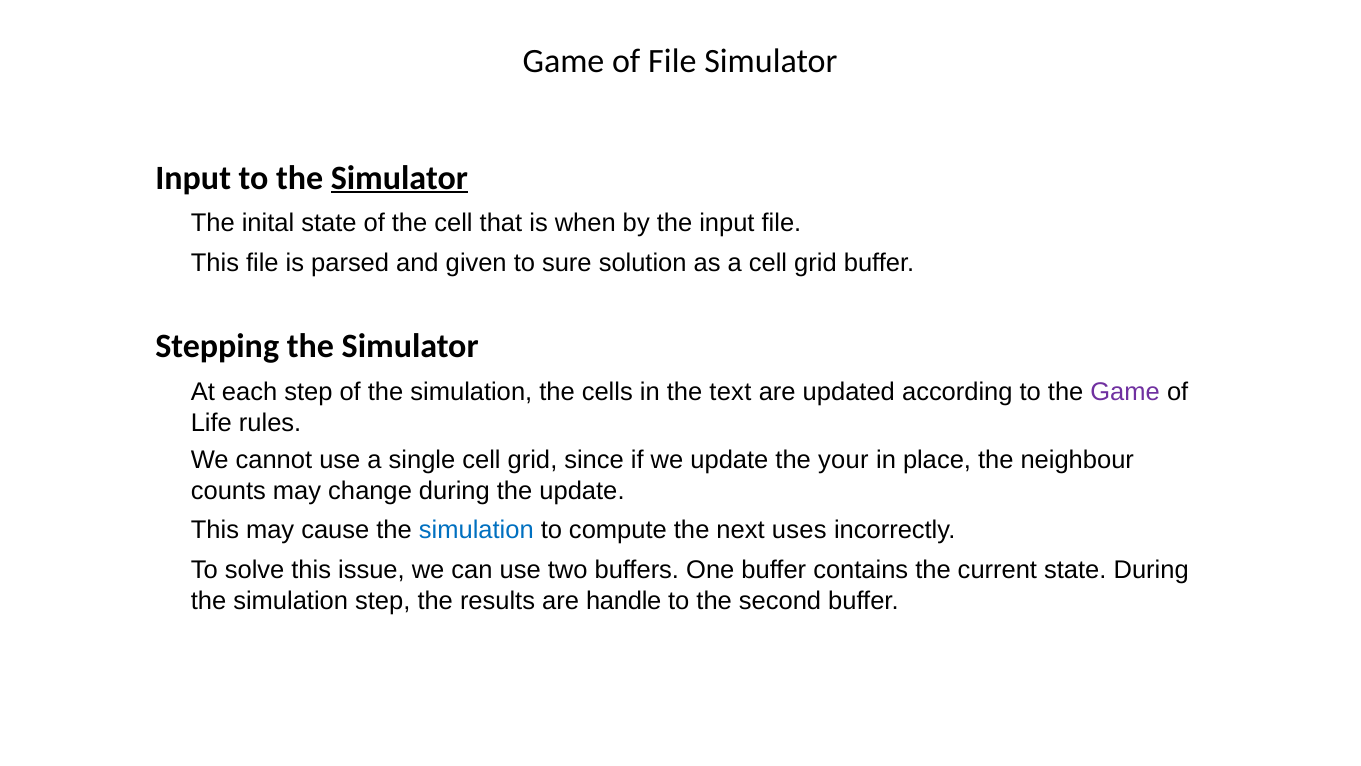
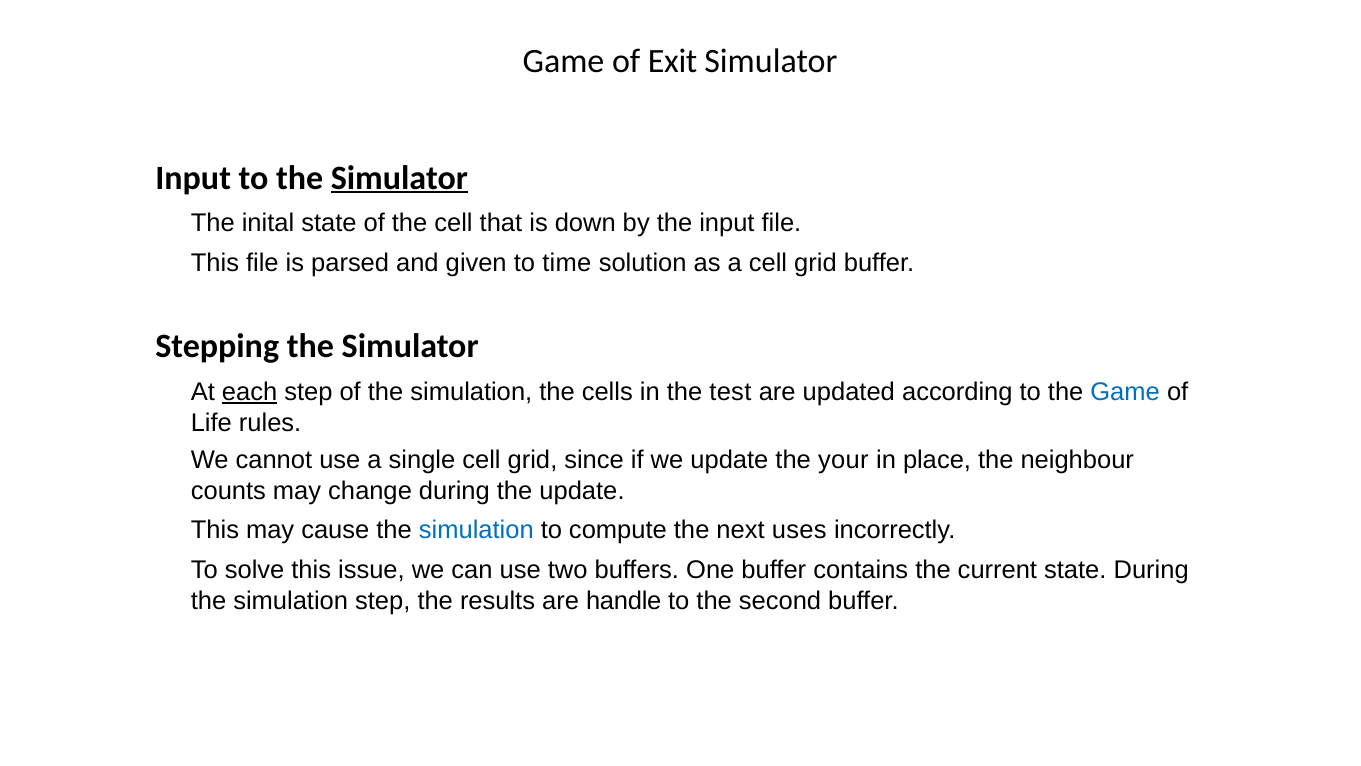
of File: File -> Exit (673, 61)
when: when -> down (585, 223)
sure: sure -> time (567, 263)
each underline: none -> present (250, 392)
text: text -> test (730, 392)
Game colour: purple -> blue (1125, 392)
